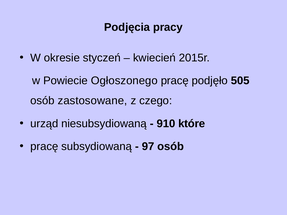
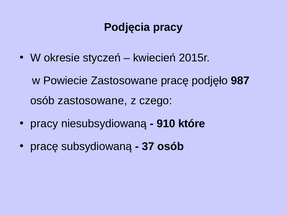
Powiecie Ogłoszonego: Ogłoszonego -> Zastosowane (124, 81)
505: 505 -> 987 (240, 81)
urząd: urząd -> pracy (44, 124)
97: 97 -> 37 (148, 147)
